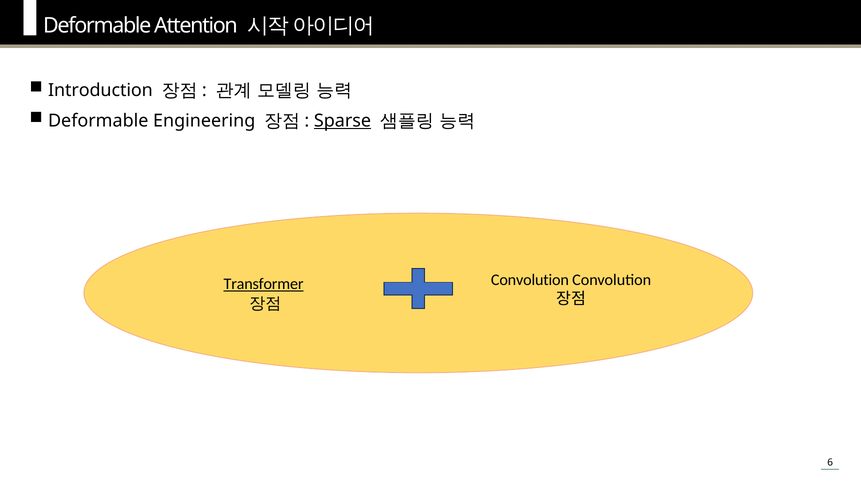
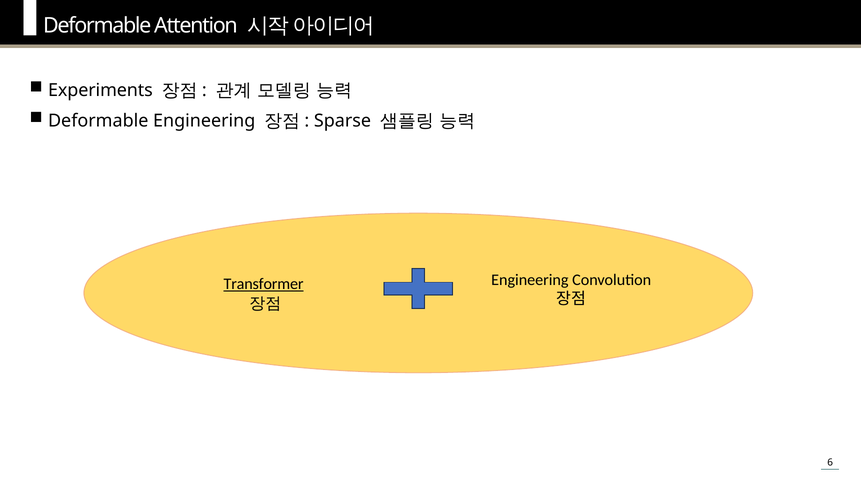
Introduction: Introduction -> Experiments (100, 91)
Sparse underline: present -> none (343, 121)
Convolution: Convolution -> Engineering (530, 280)
